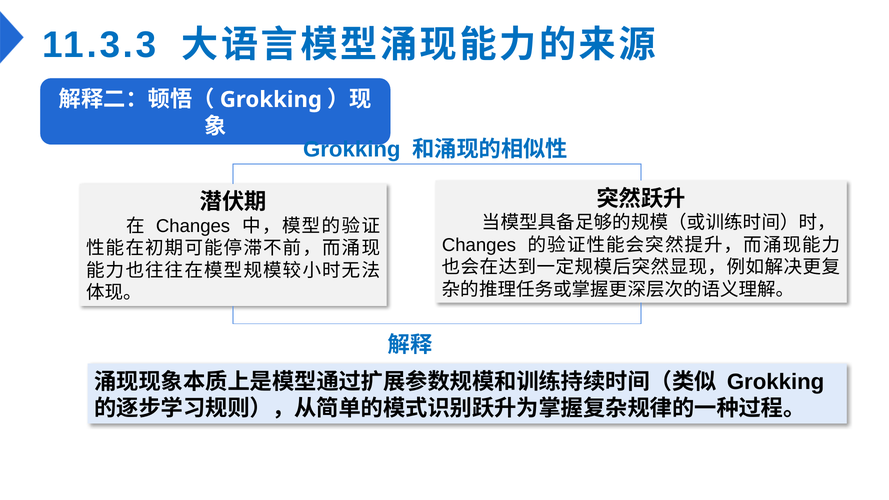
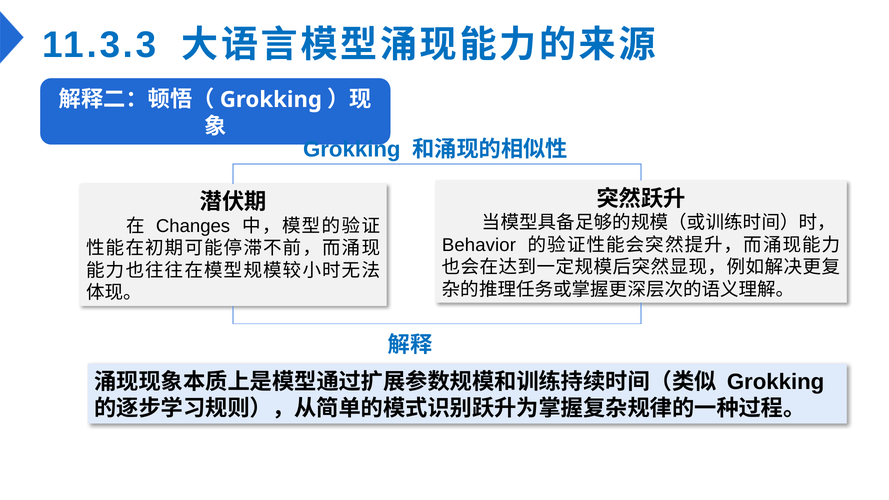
Changes: Changes -> Behavior (479, 245)
